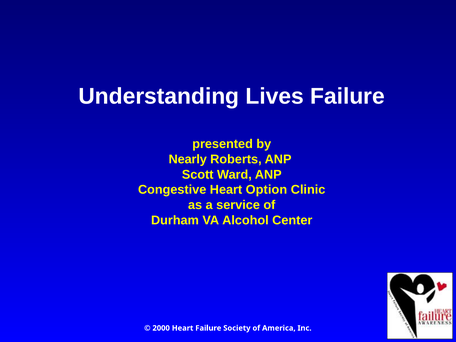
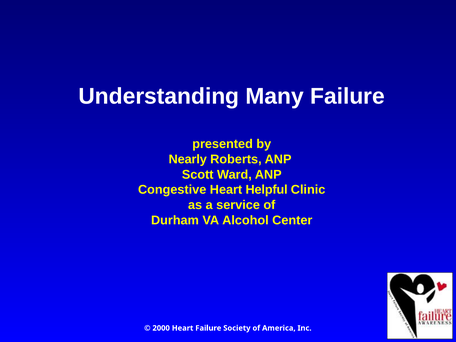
Lives: Lives -> Many (275, 96)
Option: Option -> Helpful (267, 190)
